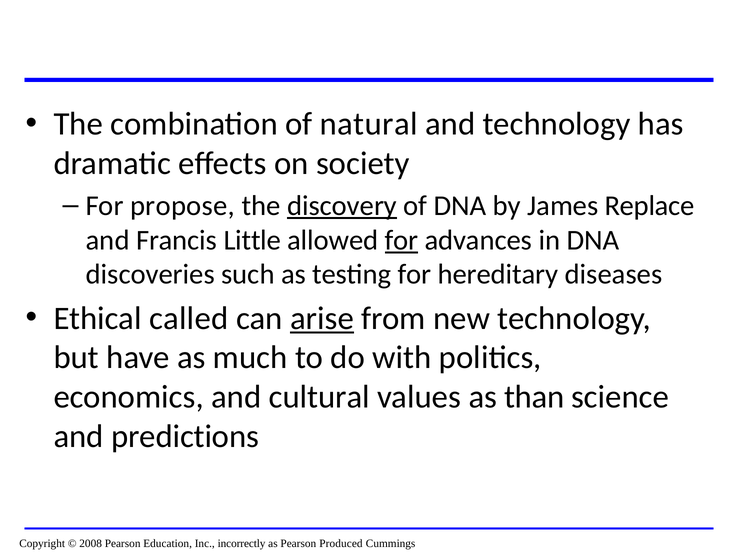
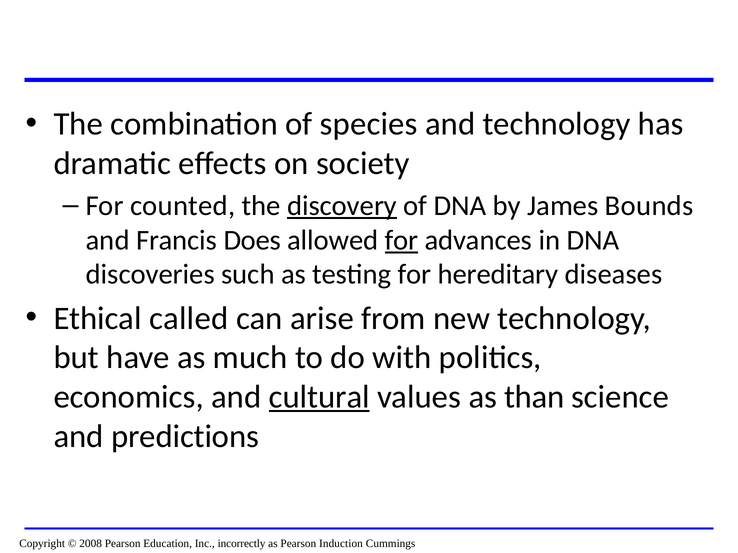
natural: natural -> species (369, 124)
propose: propose -> counted (183, 206)
Replace: Replace -> Bounds (649, 206)
Little: Little -> Does (252, 240)
arise underline: present -> none (322, 319)
cultural underline: none -> present (319, 397)
Produced: Produced -> Induction (341, 544)
